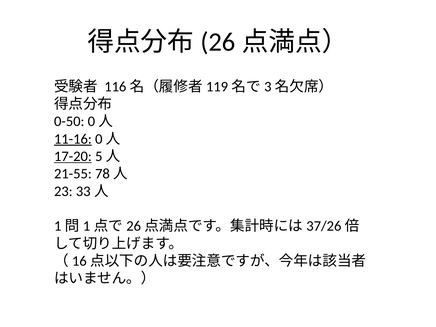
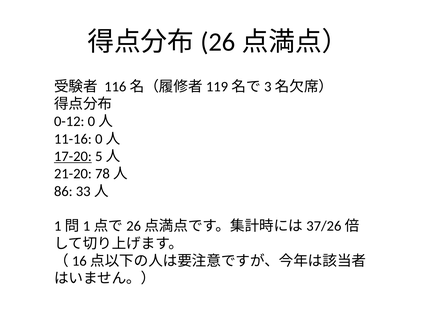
0-50: 0-50 -> 0-12 (69, 122)
11-16 underline: present -> none (73, 139)
21-55: 21-55 -> 21-20 (73, 174)
23: 23 -> 86 (63, 191)
